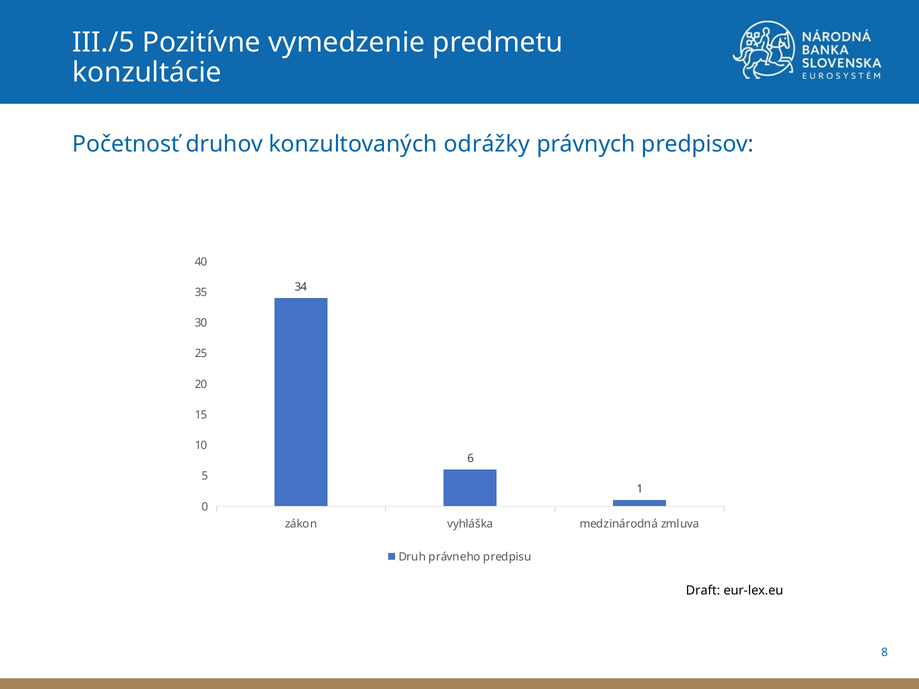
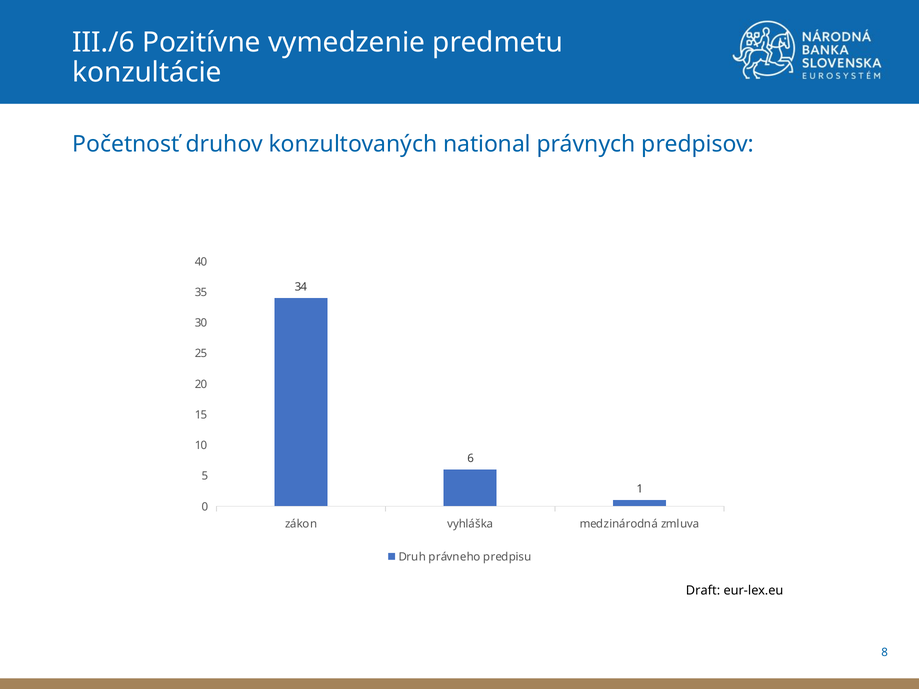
III./5: III./5 -> III./6 (104, 42)
odrážky: odrážky -> national (487, 144)
